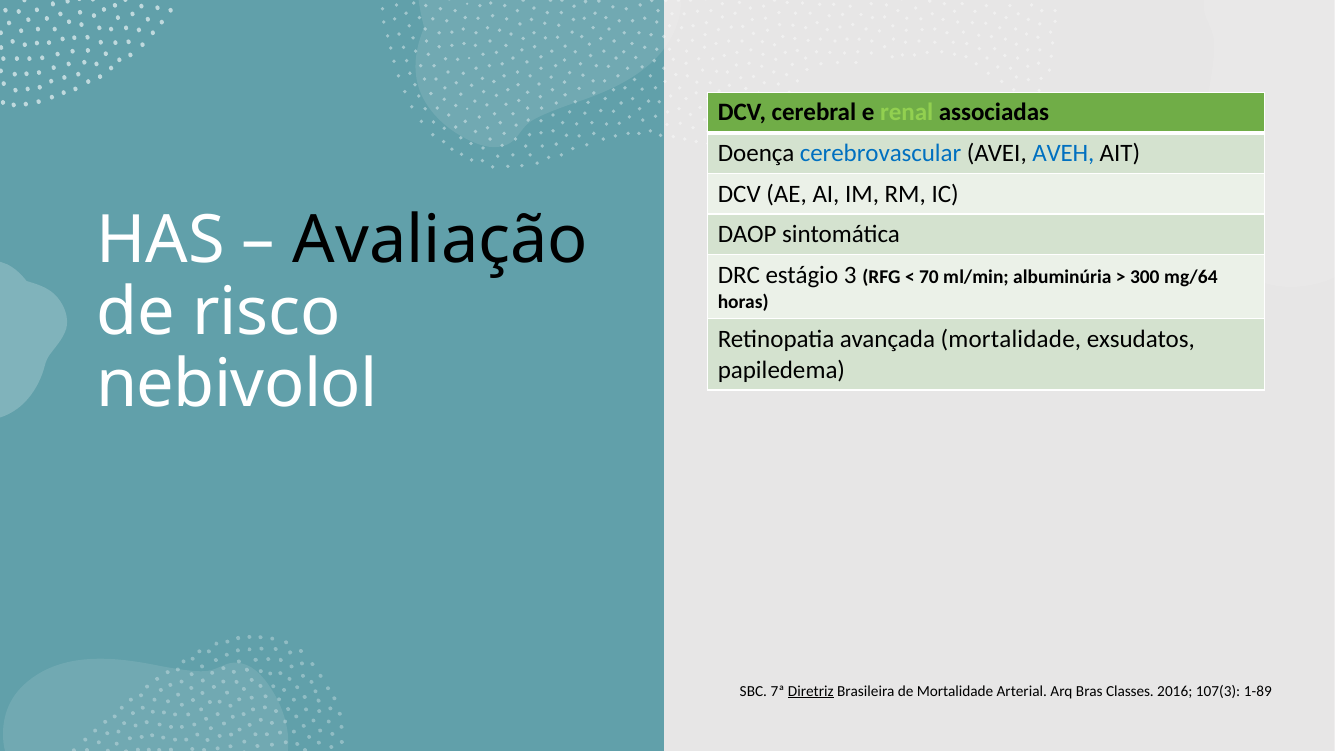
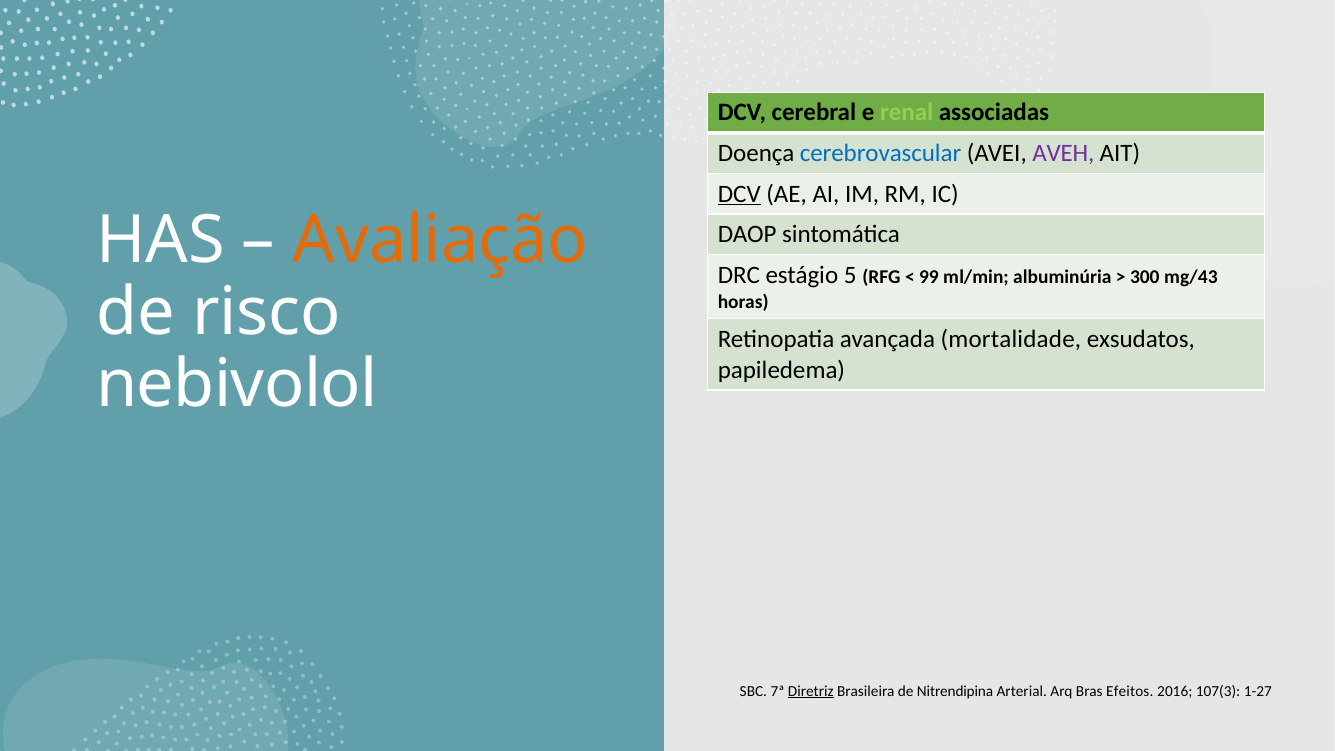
AVEH colour: blue -> purple (1063, 153)
DCV underline: none -> present (739, 194)
Avaliação colour: black -> orange (440, 241)
3: 3 -> 5 (850, 275)
70: 70 -> 99 (929, 277)
mg/64: mg/64 -> mg/43 (1191, 277)
de Mortalidade: Mortalidade -> Nitrendipina (955, 691)
Classes: Classes -> Efeitos (1130, 691)
1-89: 1-89 -> 1-27 (1258, 691)
